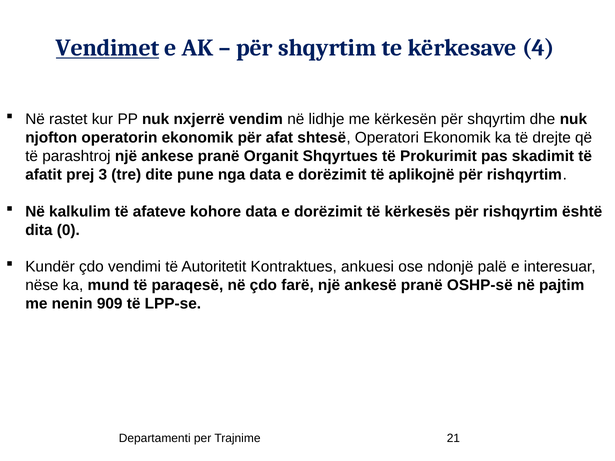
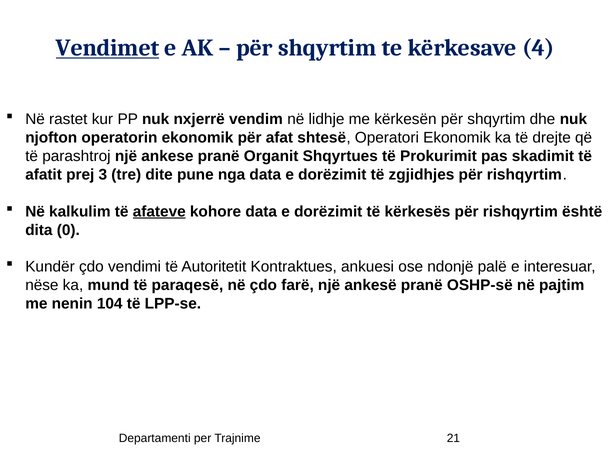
aplikojnë: aplikojnë -> zgjidhjes (421, 175)
afateve underline: none -> present (159, 212)
909: 909 -> 104 (110, 304)
